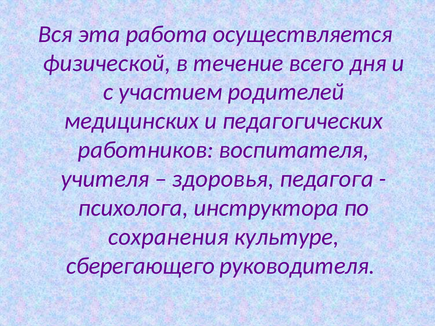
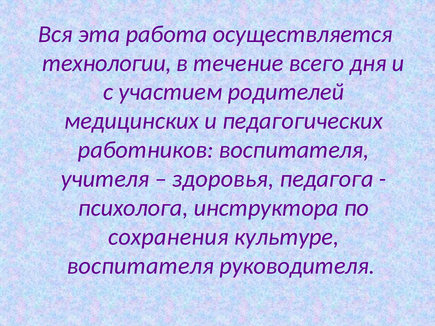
физической: физической -> технологии (107, 63)
сберегающего: сберегающего -> воспитателя (140, 266)
